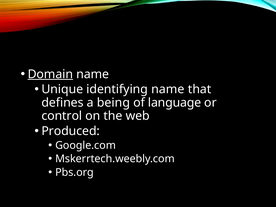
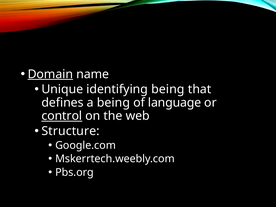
identifying name: name -> being (168, 89)
control underline: none -> present (62, 116)
Produced: Produced -> Structure (71, 131)
